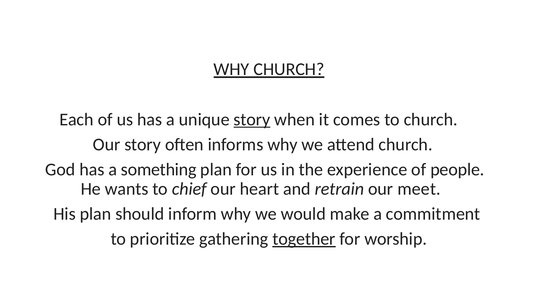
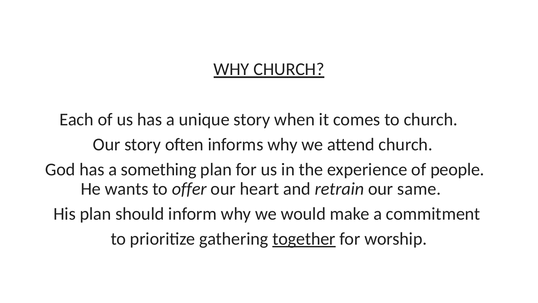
story underline: present -> none (252, 119)
chief: chief -> offer (189, 189)
meet: meet -> same (419, 189)
